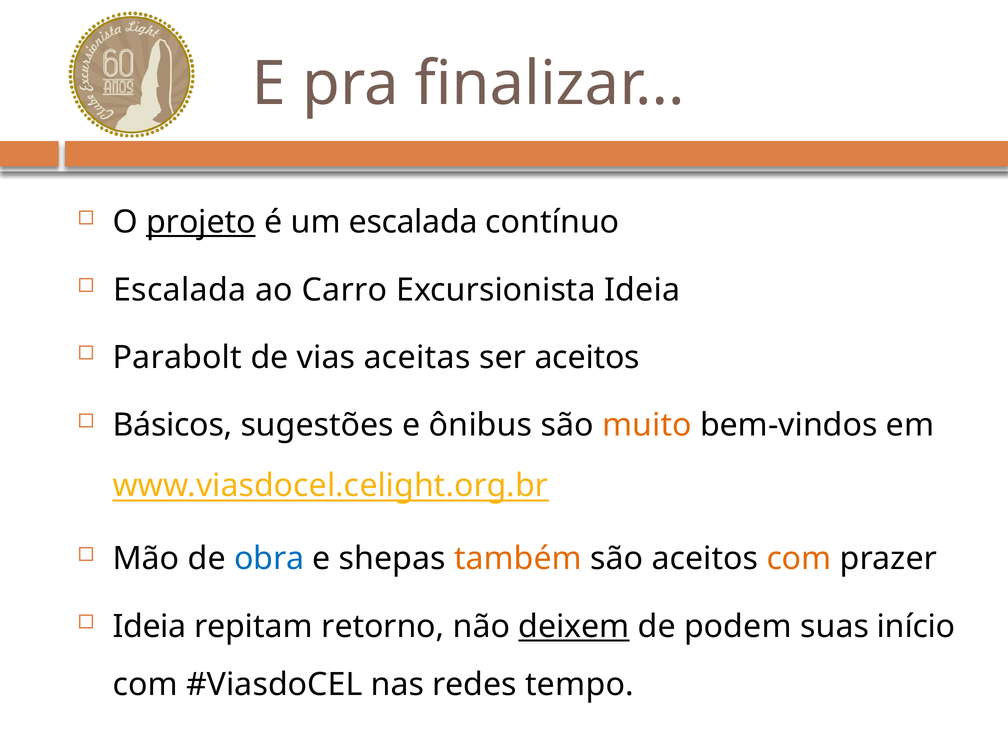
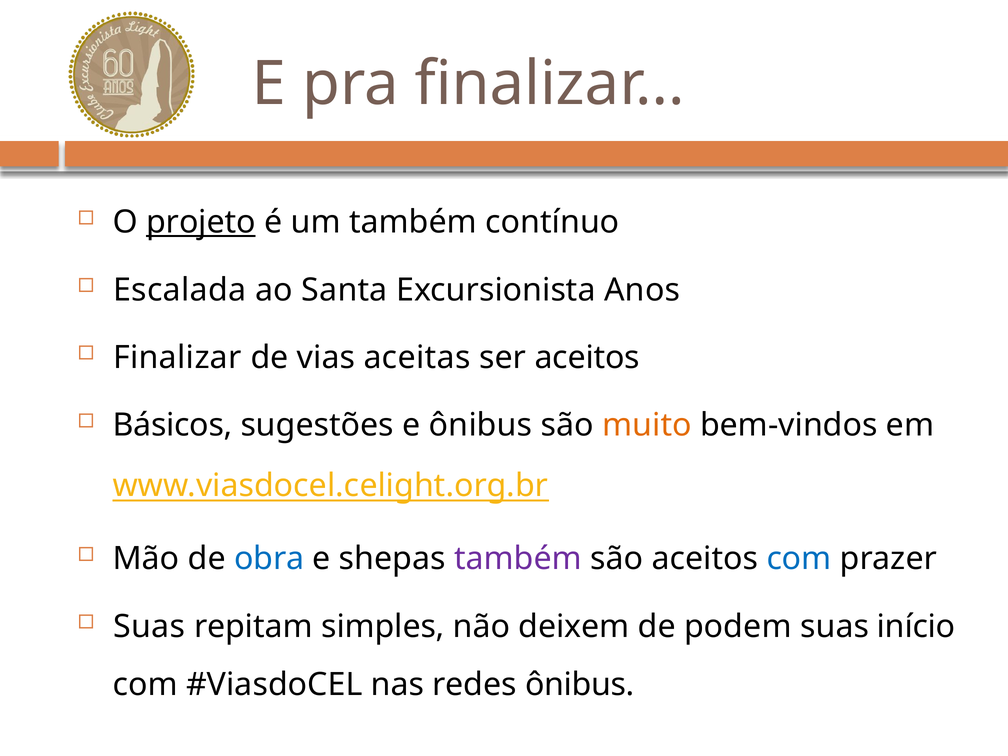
um escalada: escalada -> também (413, 222)
Carro: Carro -> Santa (344, 290)
Excursionista Ideia: Ideia -> Anos (642, 290)
Parabolt: Parabolt -> Finalizar (177, 358)
também colour: orange -> purple (518, 559)
com colour: orange -> blue (799, 559)
Ideia: Ideia -> Suas (149, 626)
retorno: retorno -> simples (383, 626)
deixem underline: present -> none (574, 626)
redes tempo: tempo -> ônibus (580, 684)
